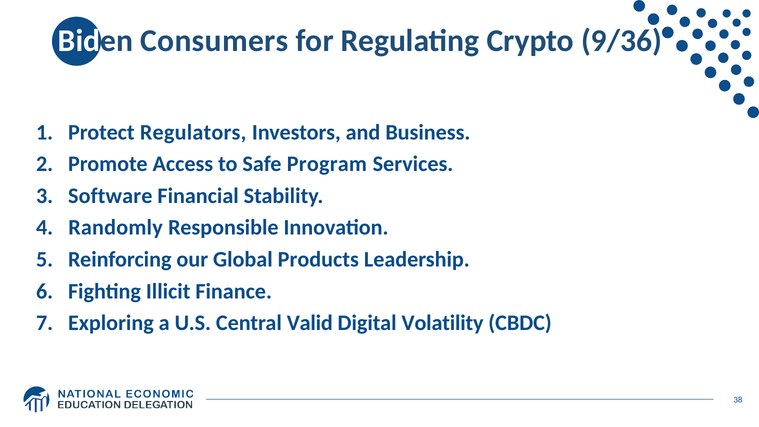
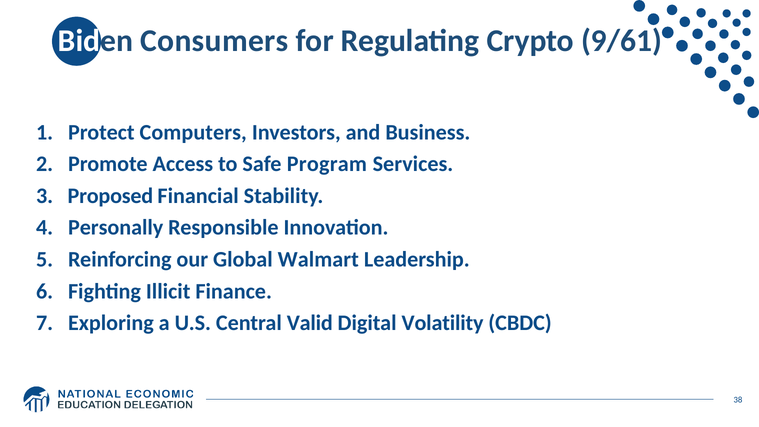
9/36: 9/36 -> 9/61 (622, 41)
Regulators: Regulators -> Computers (193, 132)
Software: Software -> Proposed (110, 196)
Randomly: Randomly -> Personally (116, 228)
Products: Products -> Walmart (318, 259)
